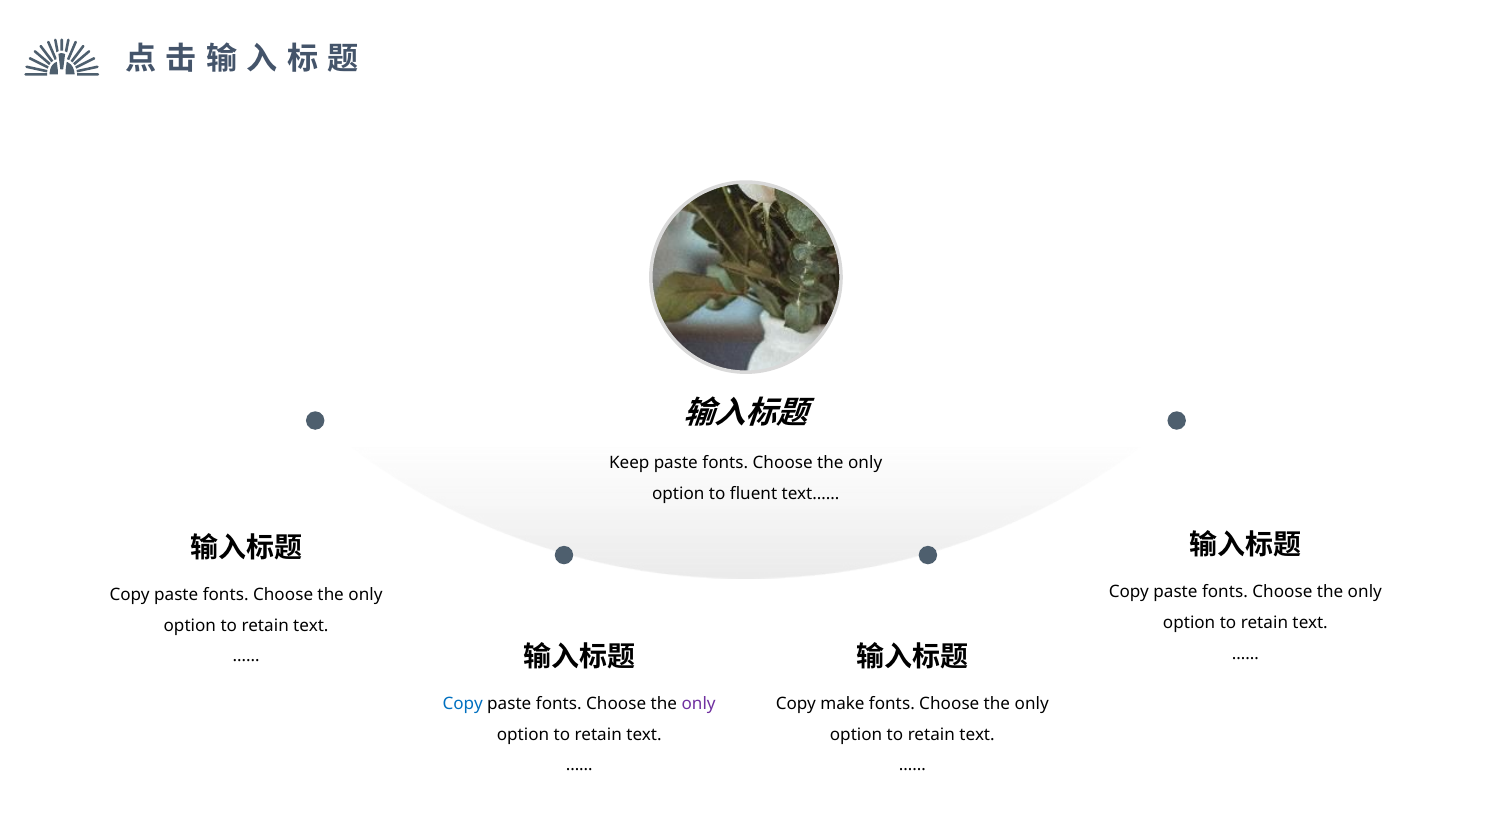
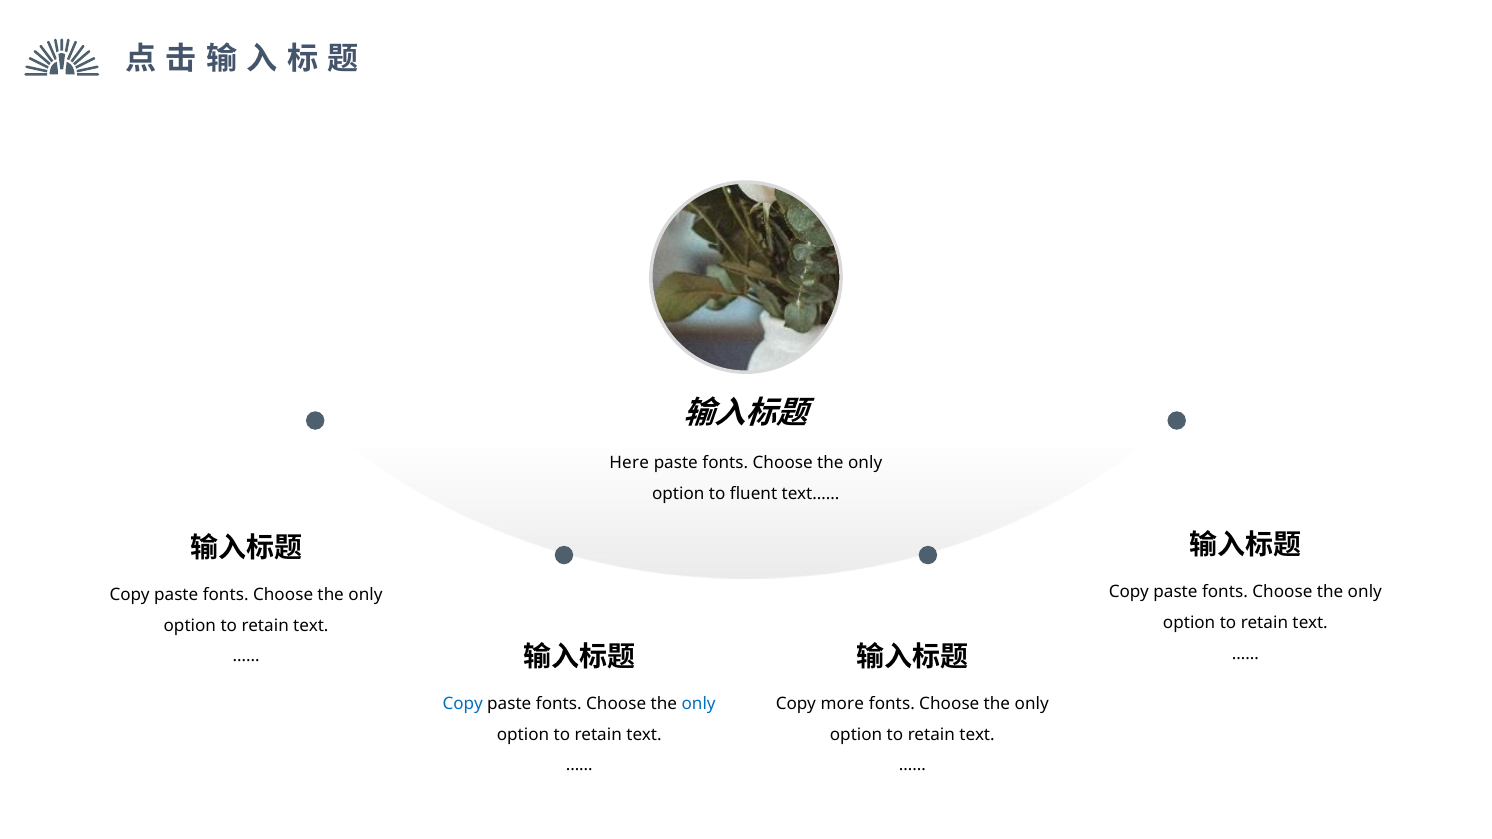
Keep: Keep -> Here (629, 463)
only colour: purple -> blue (699, 704)
make: make -> more (842, 704)
